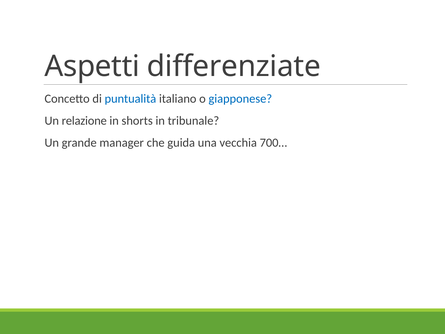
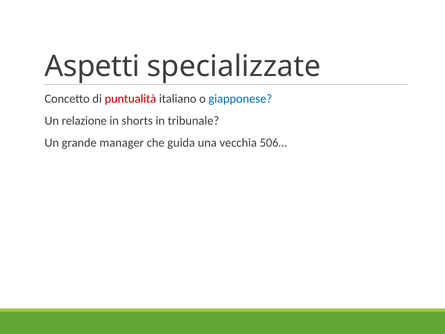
differenziate: differenziate -> specializzate (234, 66)
puntualità colour: blue -> red (130, 99)
700…: 700… -> 506… (273, 143)
